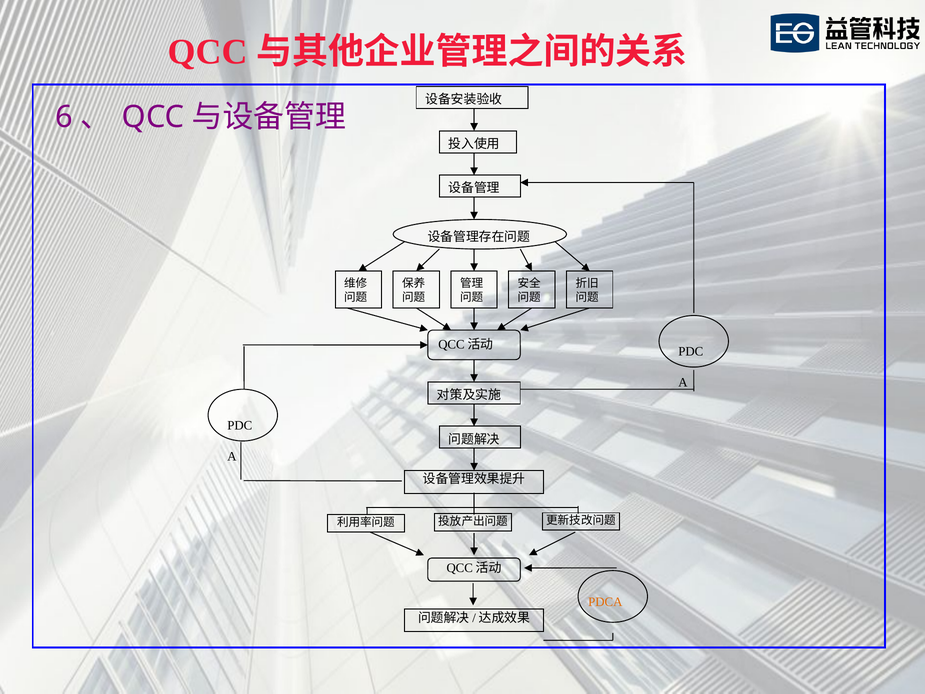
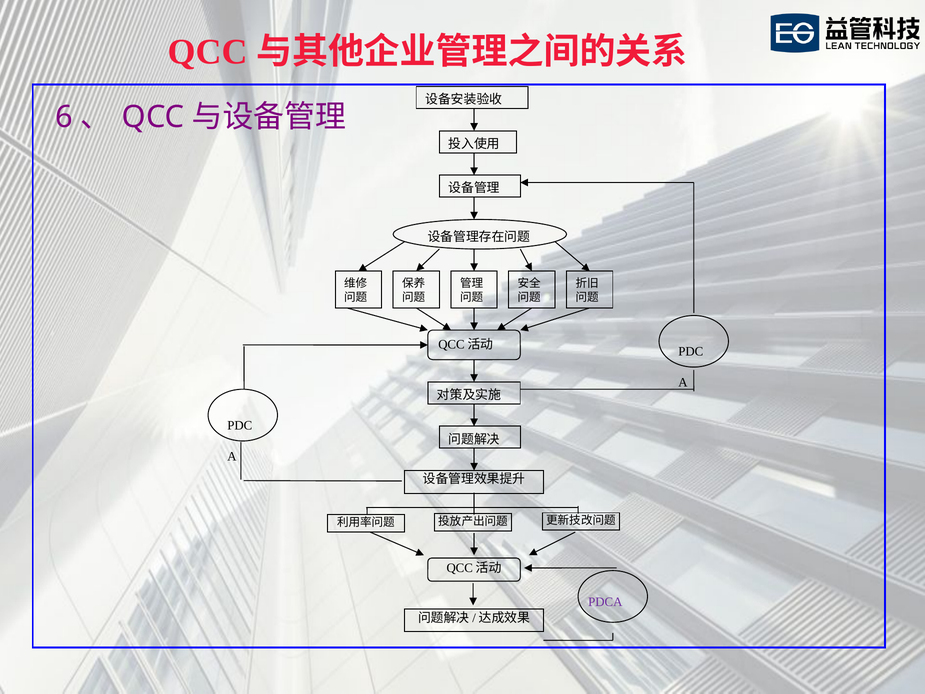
PDCA colour: orange -> purple (605, 602)
